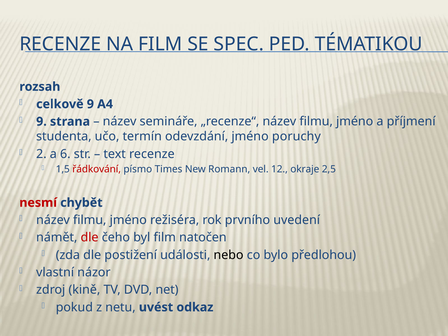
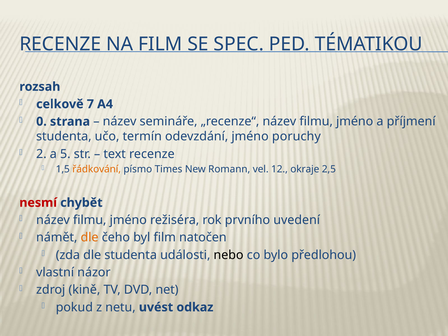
celkově 9: 9 -> 7 (90, 104)
9: 9 -> 0 (41, 122)
6: 6 -> 5 (65, 154)
řádkování colour: red -> orange (97, 169)
dle colour: red -> orange (90, 238)
dle postižení: postižení -> studenta (131, 255)
